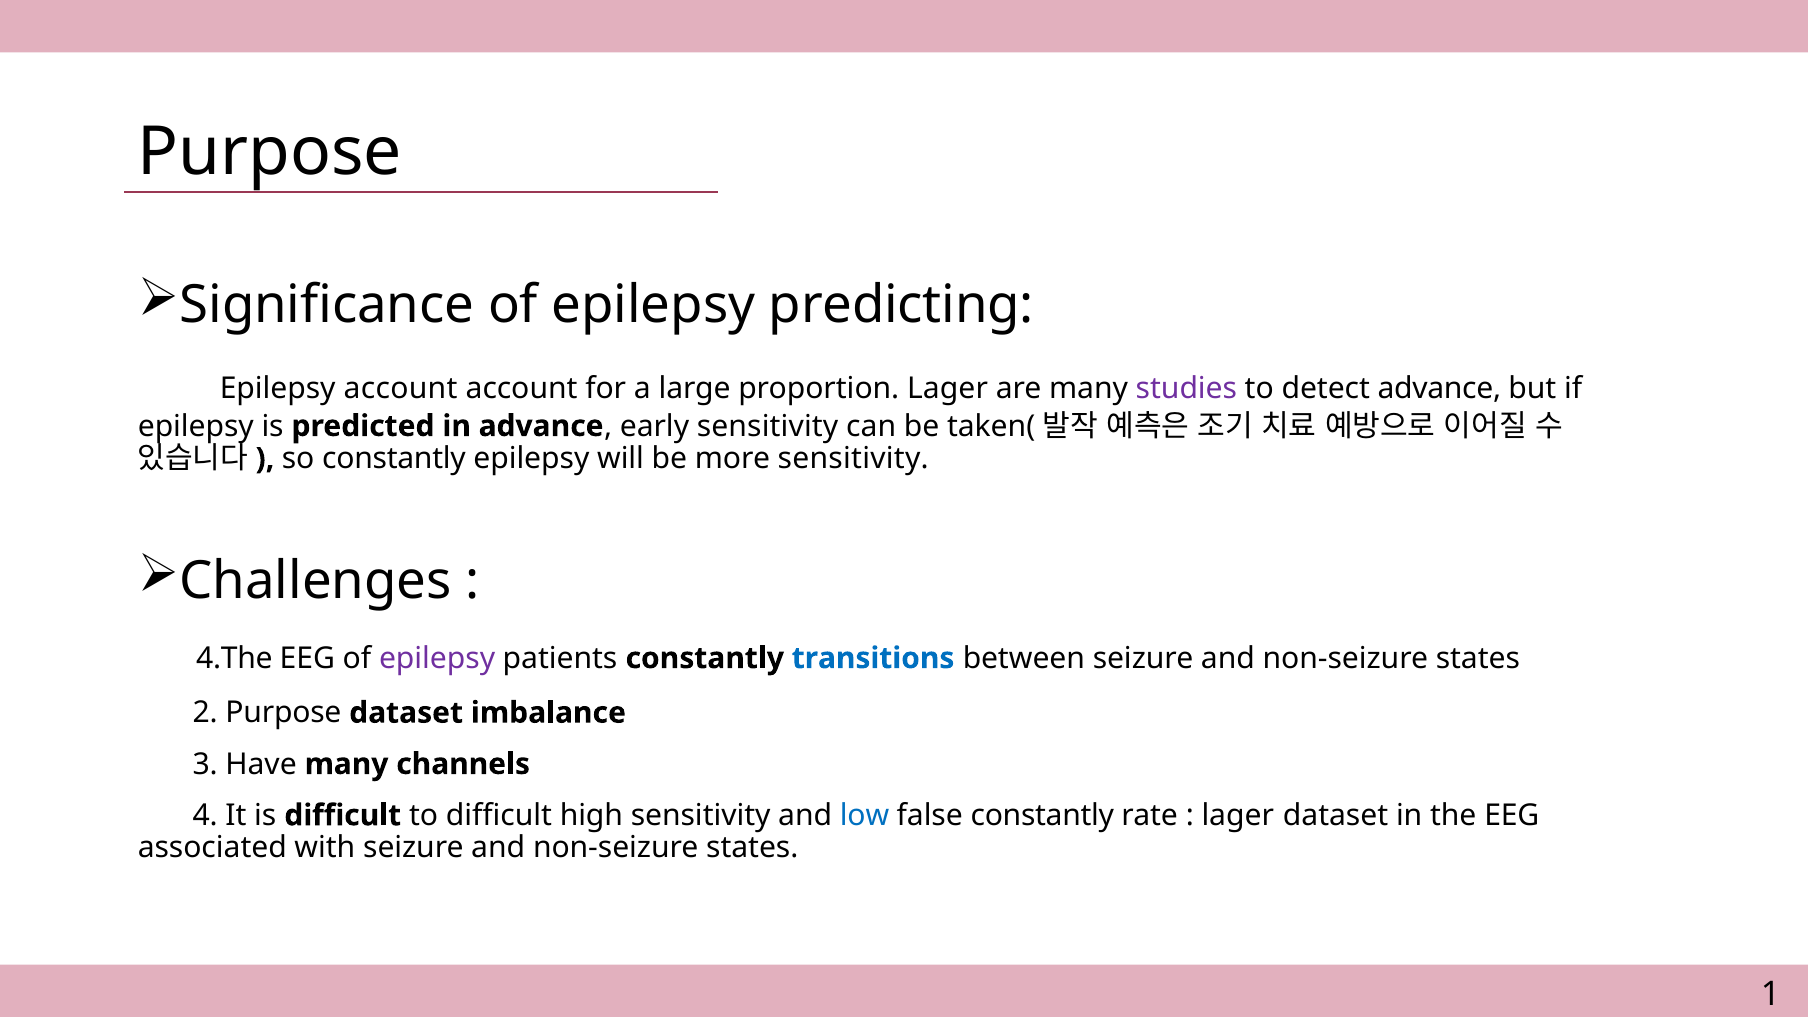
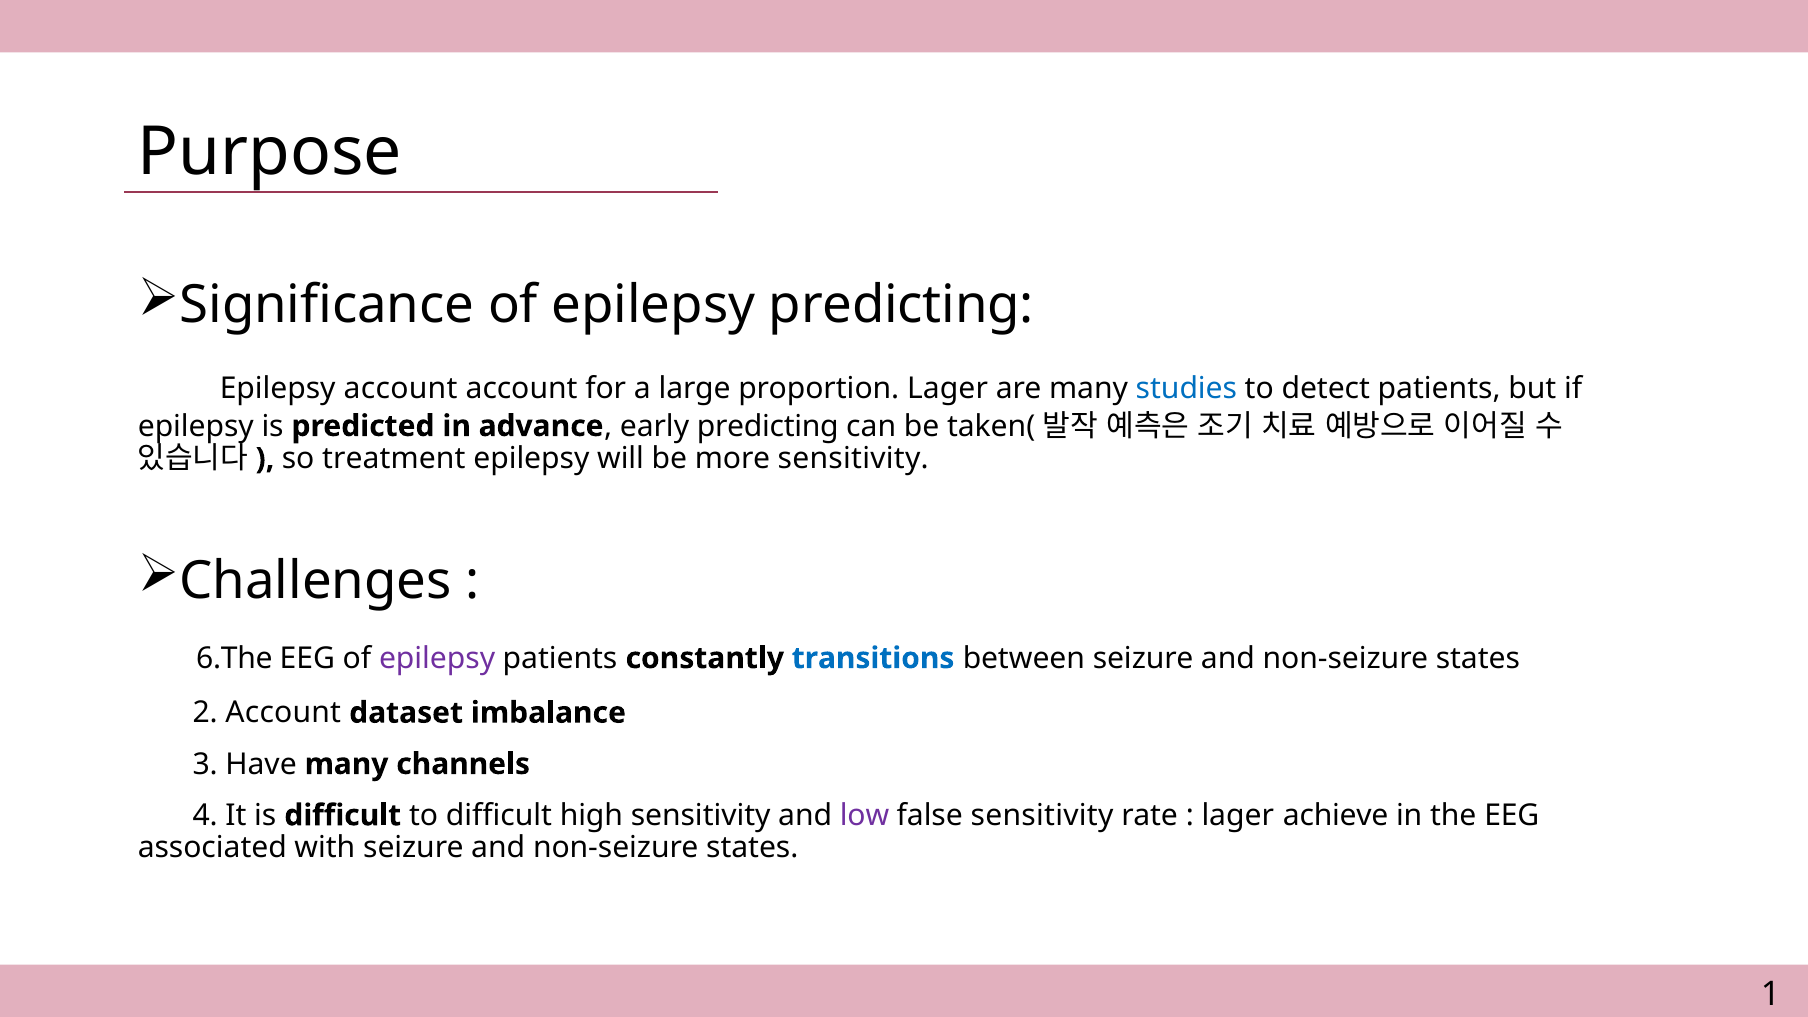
studies colour: purple -> blue (1186, 389)
detect advance: advance -> patients (1439, 389)
early sensitivity: sensitivity -> predicting (768, 426)
so constantly: constantly -> treatment (394, 459)
4.The: 4.The -> 6.The (234, 658)
2 Purpose: Purpose -> Account (283, 713)
low colour: blue -> purple (864, 815)
false constantly: constantly -> sensitivity (1042, 815)
lager dataset: dataset -> achieve (1336, 815)
